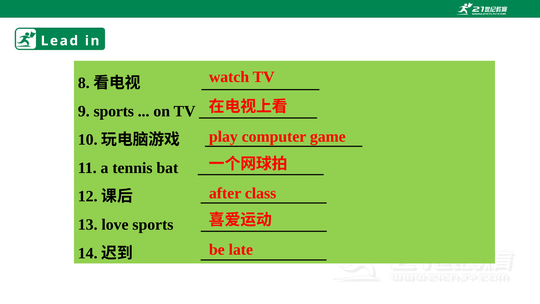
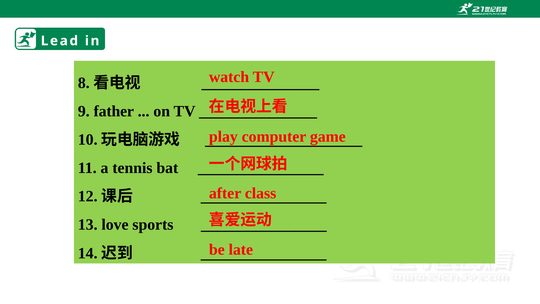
9 sports: sports -> father (114, 111)
